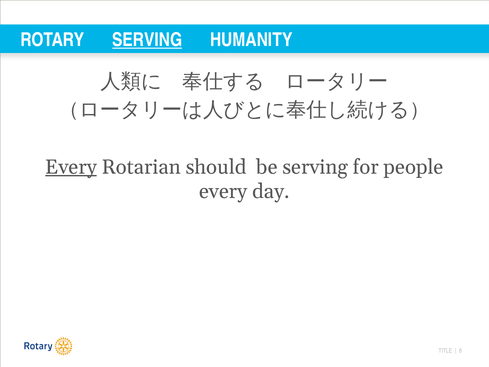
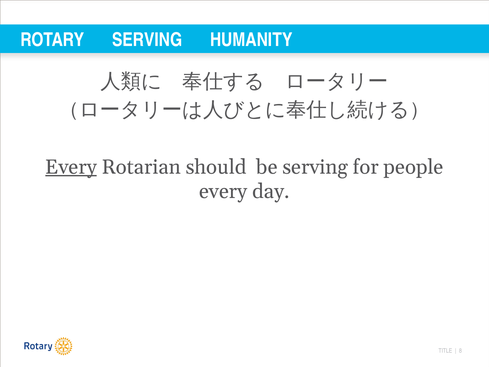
SERVING underline: present -> none (147, 40)
